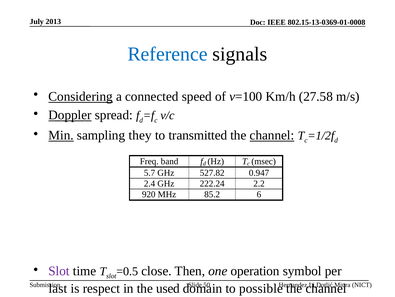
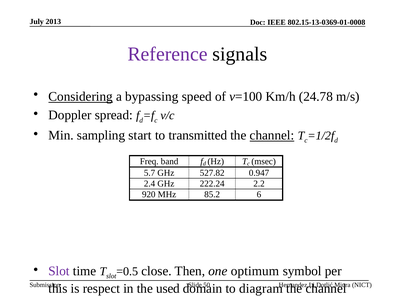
Reference colour: blue -> purple (168, 54)
connected: connected -> bypassing (152, 96)
27.58: 27.58 -> 24.78 (316, 96)
Doppler underline: present -> none (70, 115)
Min underline: present -> none (61, 135)
they: they -> start (140, 135)
operation: operation -> optimum (255, 270)
last: last -> this (58, 288)
possible: possible -> diagram (261, 288)
